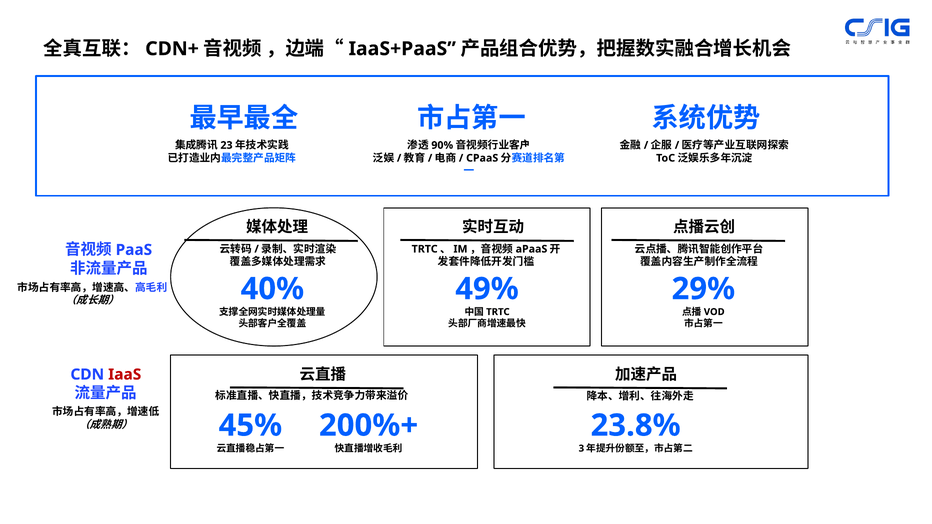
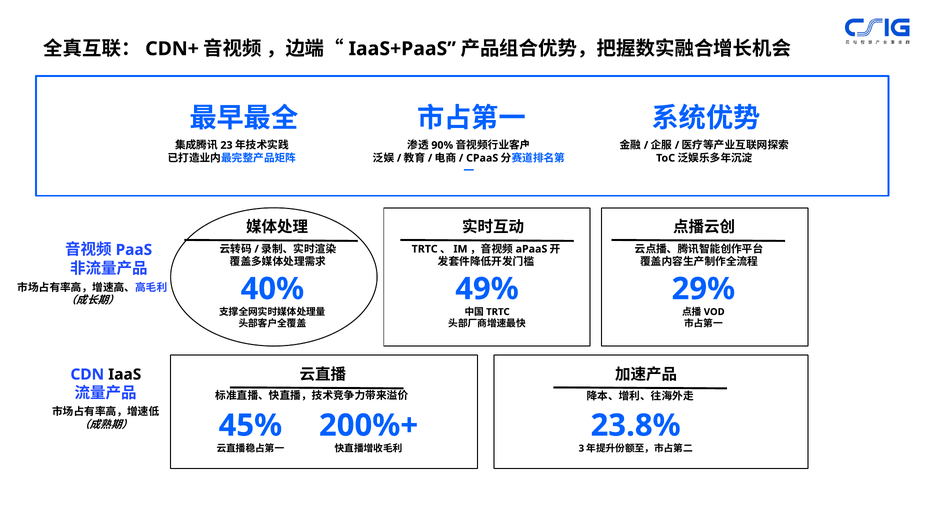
IaaS colour: red -> black (125, 375)
